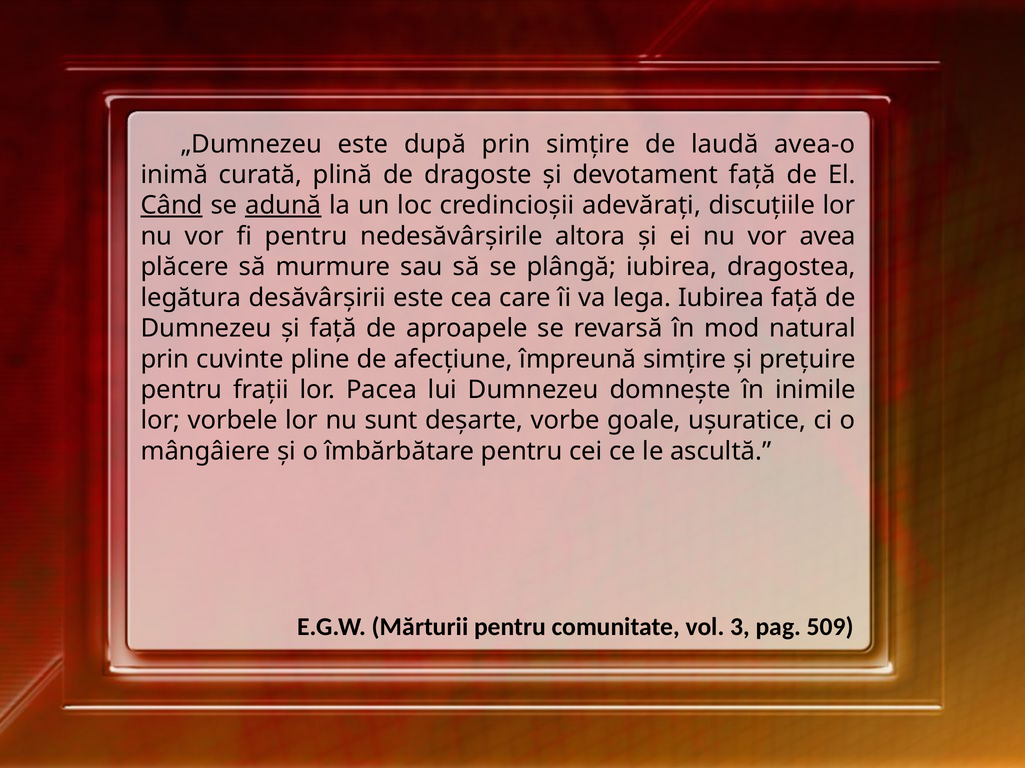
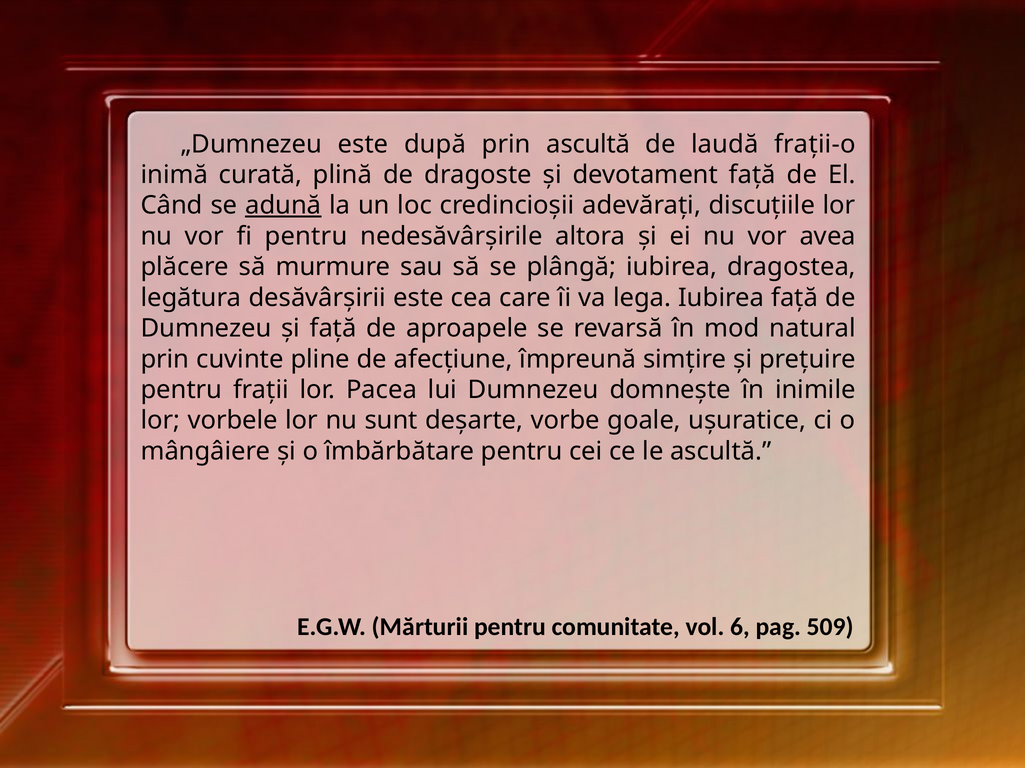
prin simţire: simţire -> ascultă (588, 144)
avea-o: avea-o -> fraţii-o (815, 144)
Când underline: present -> none (172, 206)
3: 3 -> 6 (740, 627)
